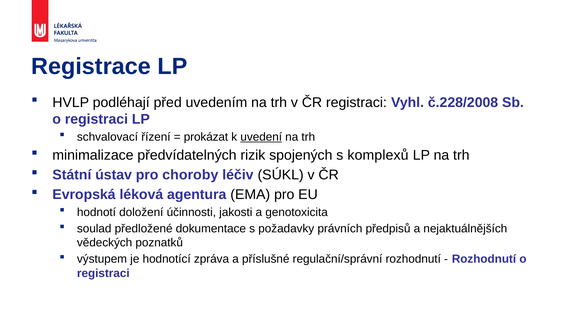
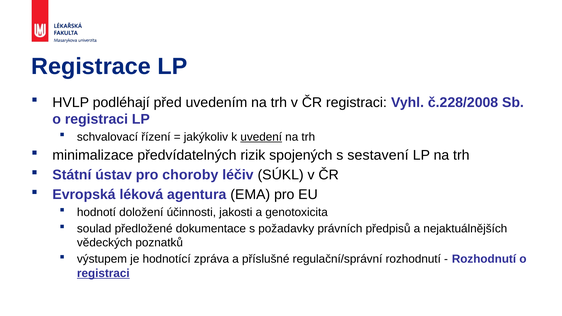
prokázat: prokázat -> jakýkoliv (206, 137)
komplexů: komplexů -> sestavení (378, 155)
registraci underline: none -> present (103, 273)
